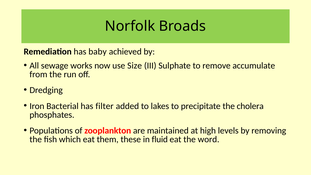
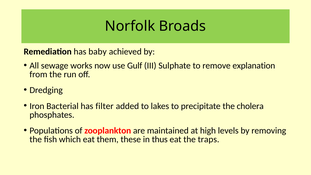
Size: Size -> Gulf (135, 66)
accumulate: accumulate -> explanation (254, 66)
fluid: fluid -> thus (160, 139)
word: word -> traps (209, 139)
